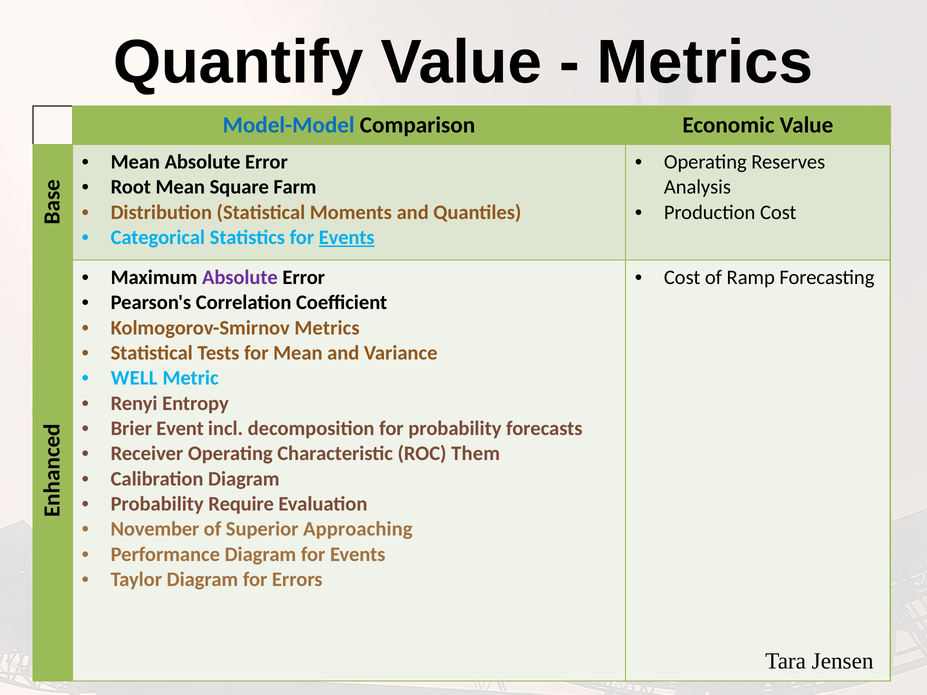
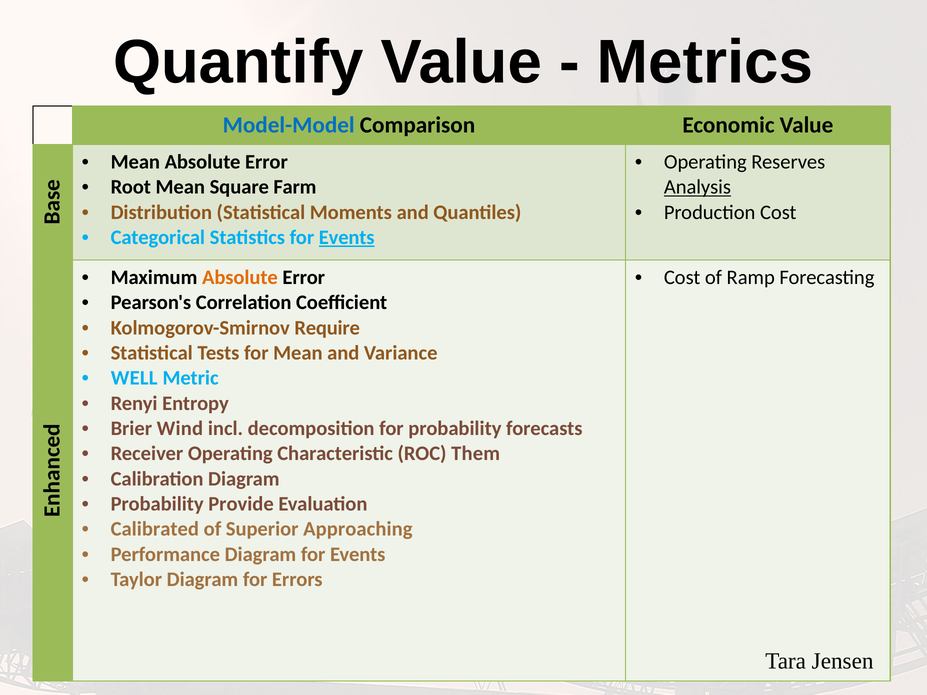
Analysis underline: none -> present (697, 187)
Absolute colour: purple -> orange (240, 277)
Kolmogorov-Smirnov Metrics: Metrics -> Require (327, 328)
Event: Event -> Wind (180, 429)
Require: Require -> Provide (241, 504)
November: November -> Calibrated (155, 529)
